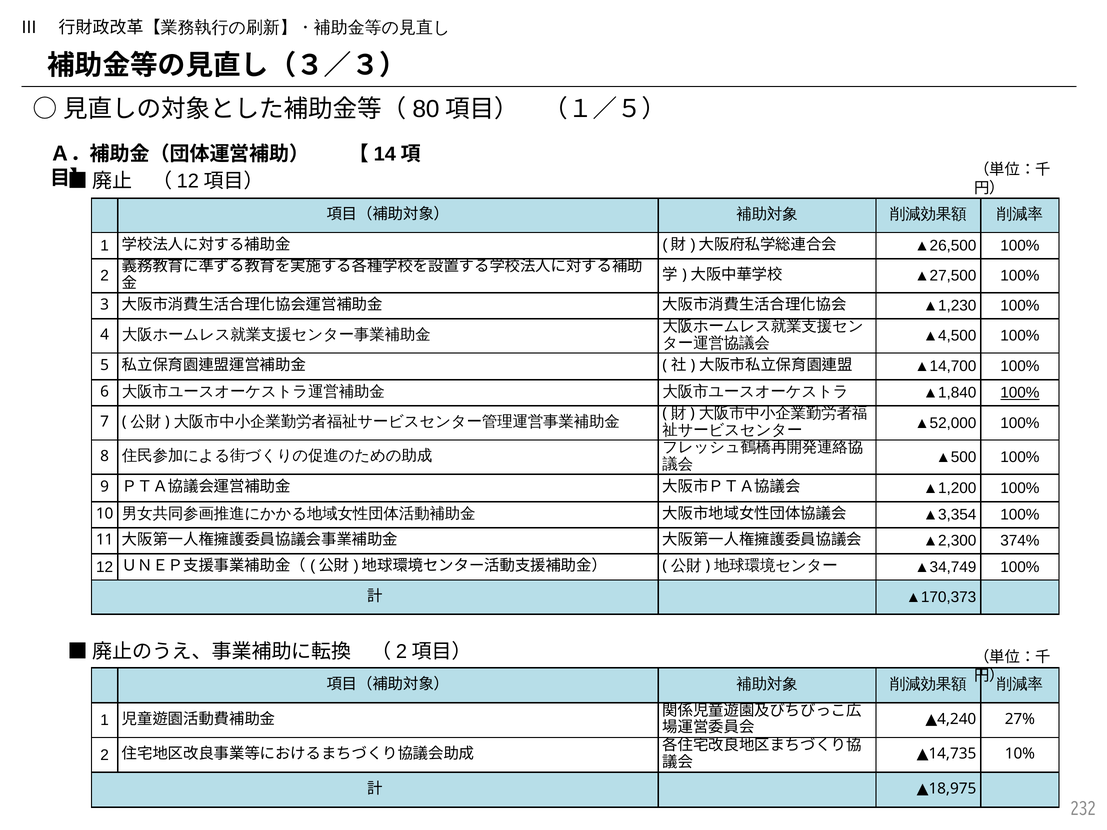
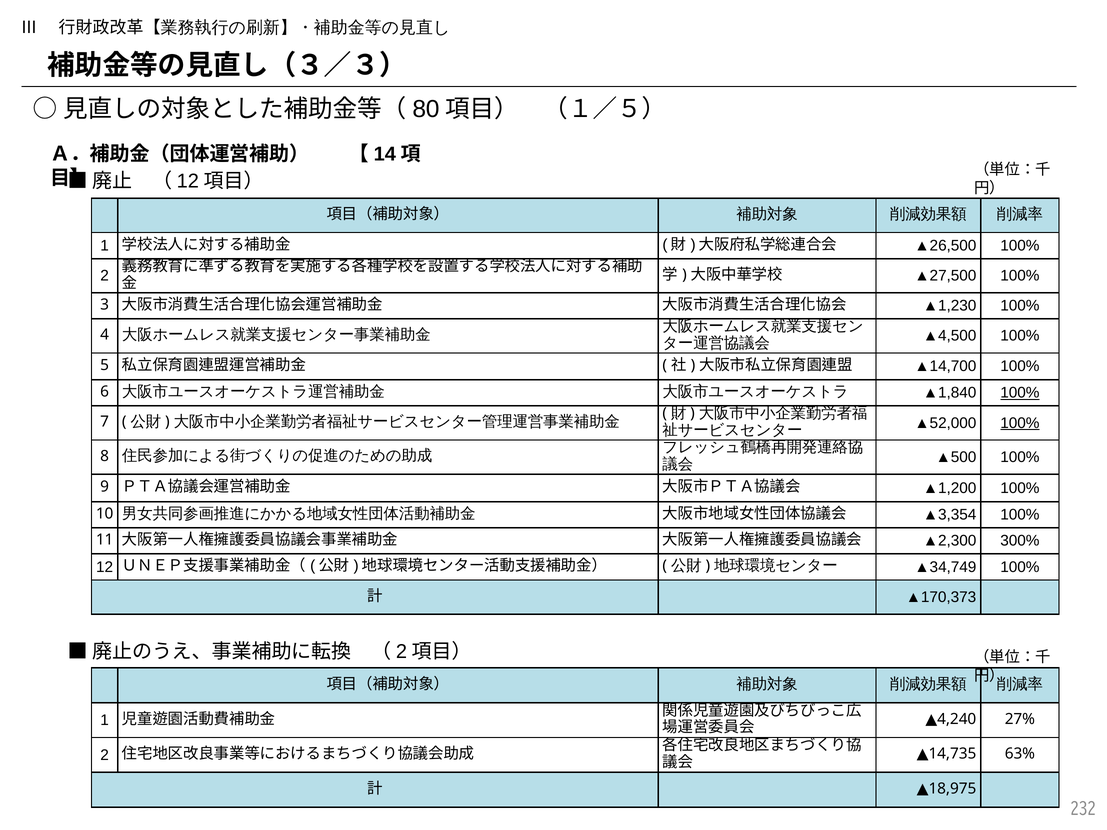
100% underline: none -> present (1020, 423)
374%: 374% -> 300% (1020, 541)
10%: 10% -> 63% (1020, 754)
